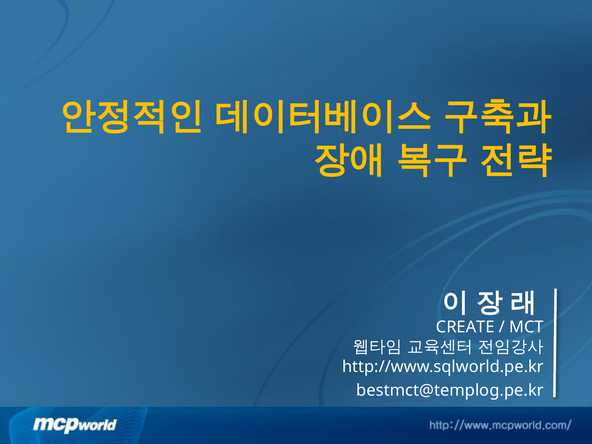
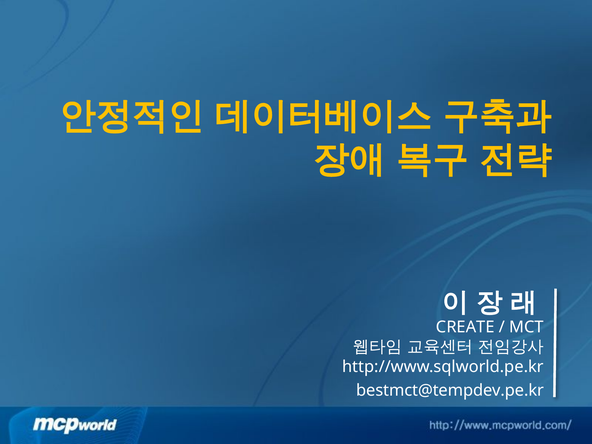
bestmct@templog.pe.kr: bestmct@templog.pe.kr -> bestmct@tempdev.pe.kr (450, 390)
